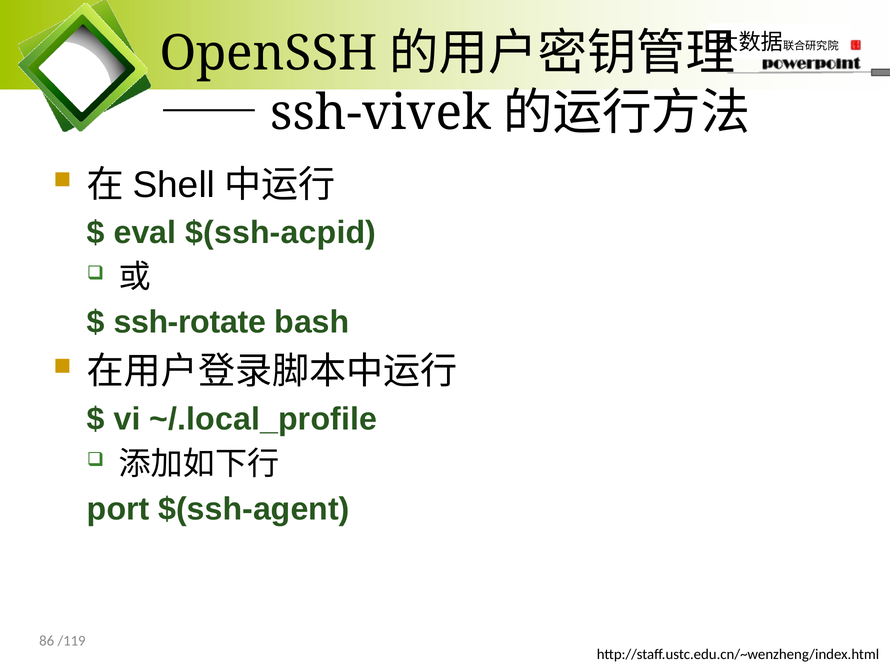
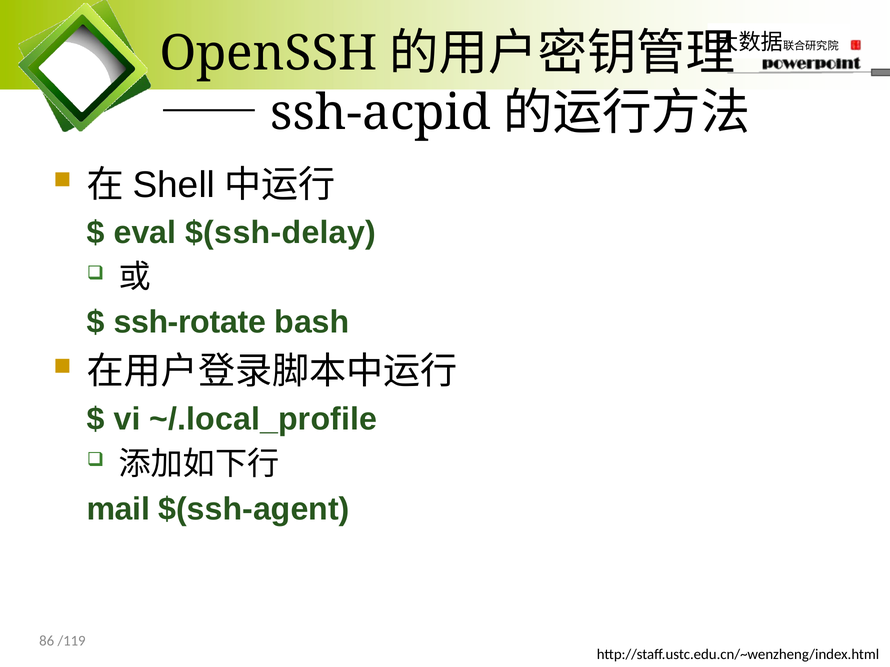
ssh-vivek: ssh-vivek -> ssh-acpid (381, 113)
$(ssh-acpid: $(ssh-acpid -> $(ssh-delay (281, 233)
port: port -> mail (118, 509)
